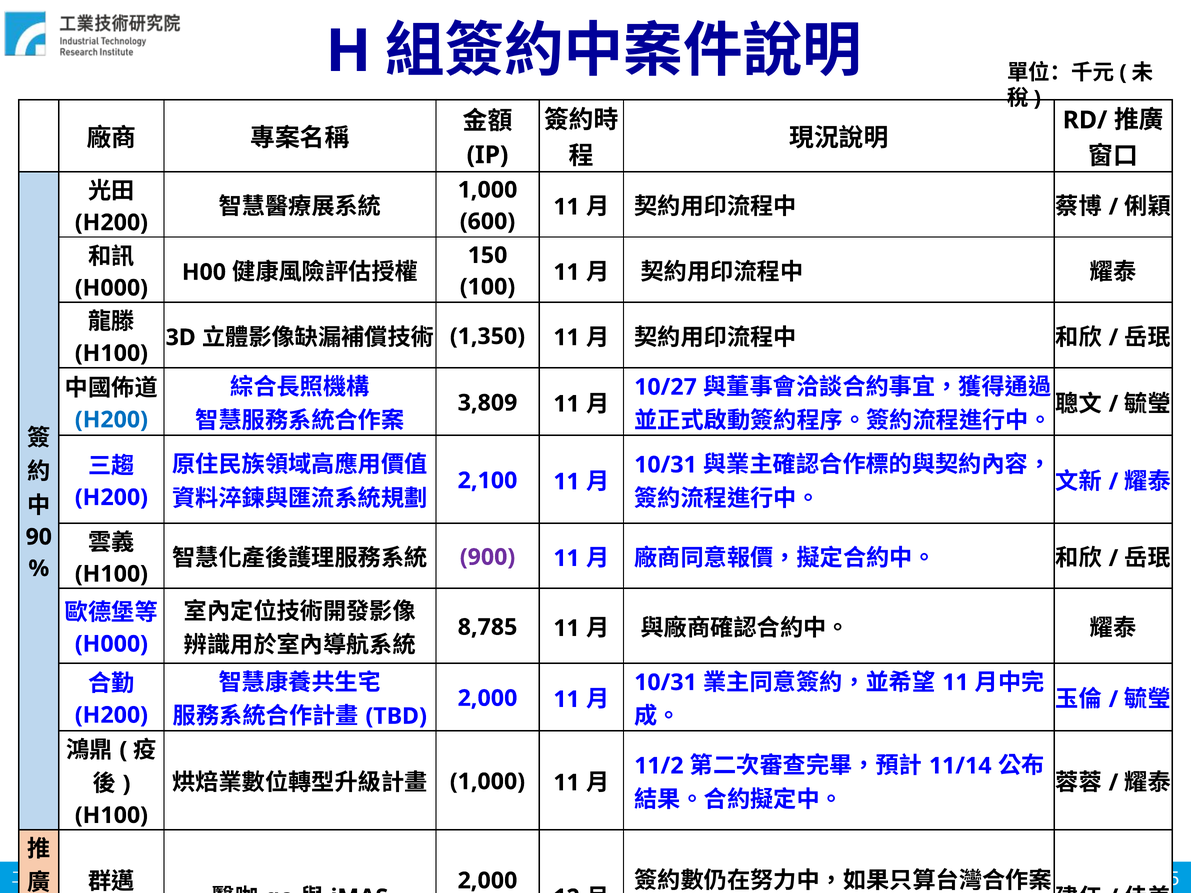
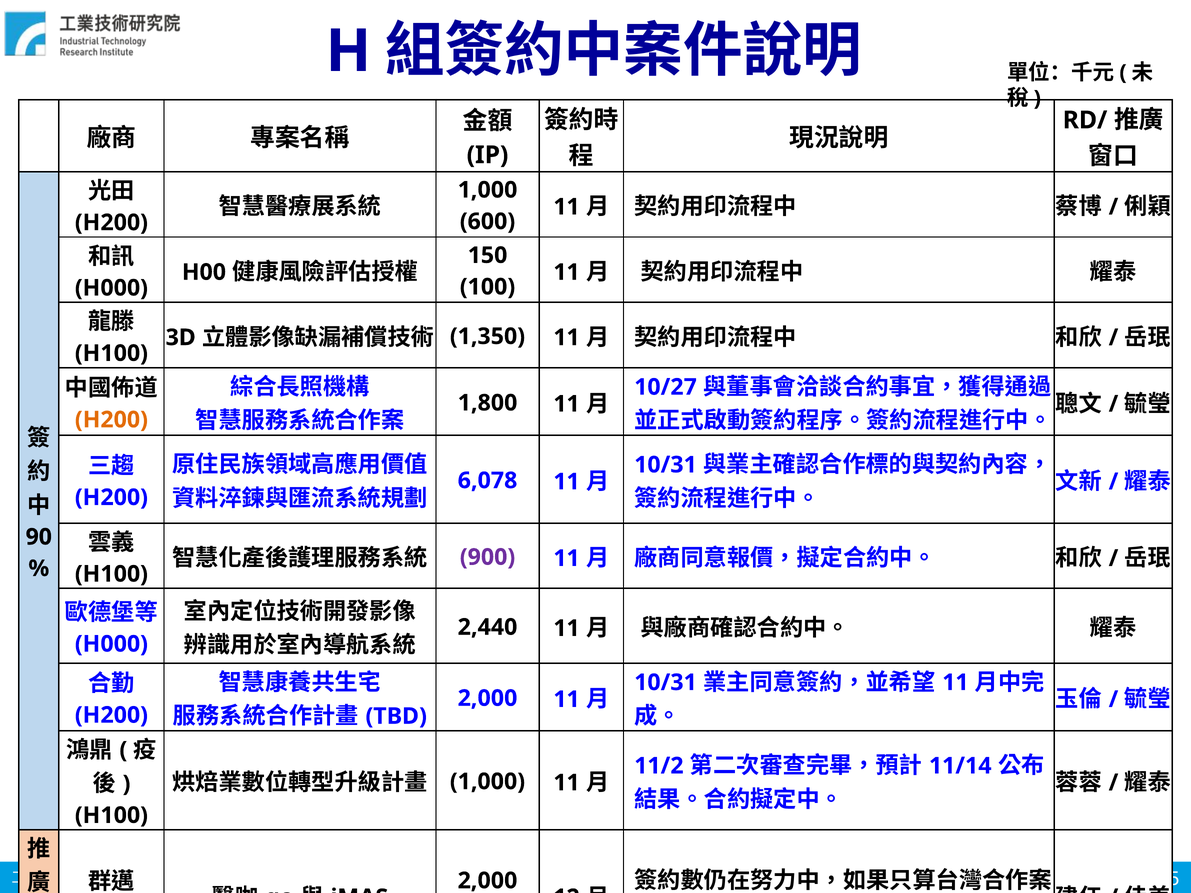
3,809: 3,809 -> 1,800 (488, 403)
H200 colour: blue -> orange (111, 420)
2,100: 2,100 -> 6,078 (488, 481)
8,785: 8,785 -> 2,440 (488, 627)
